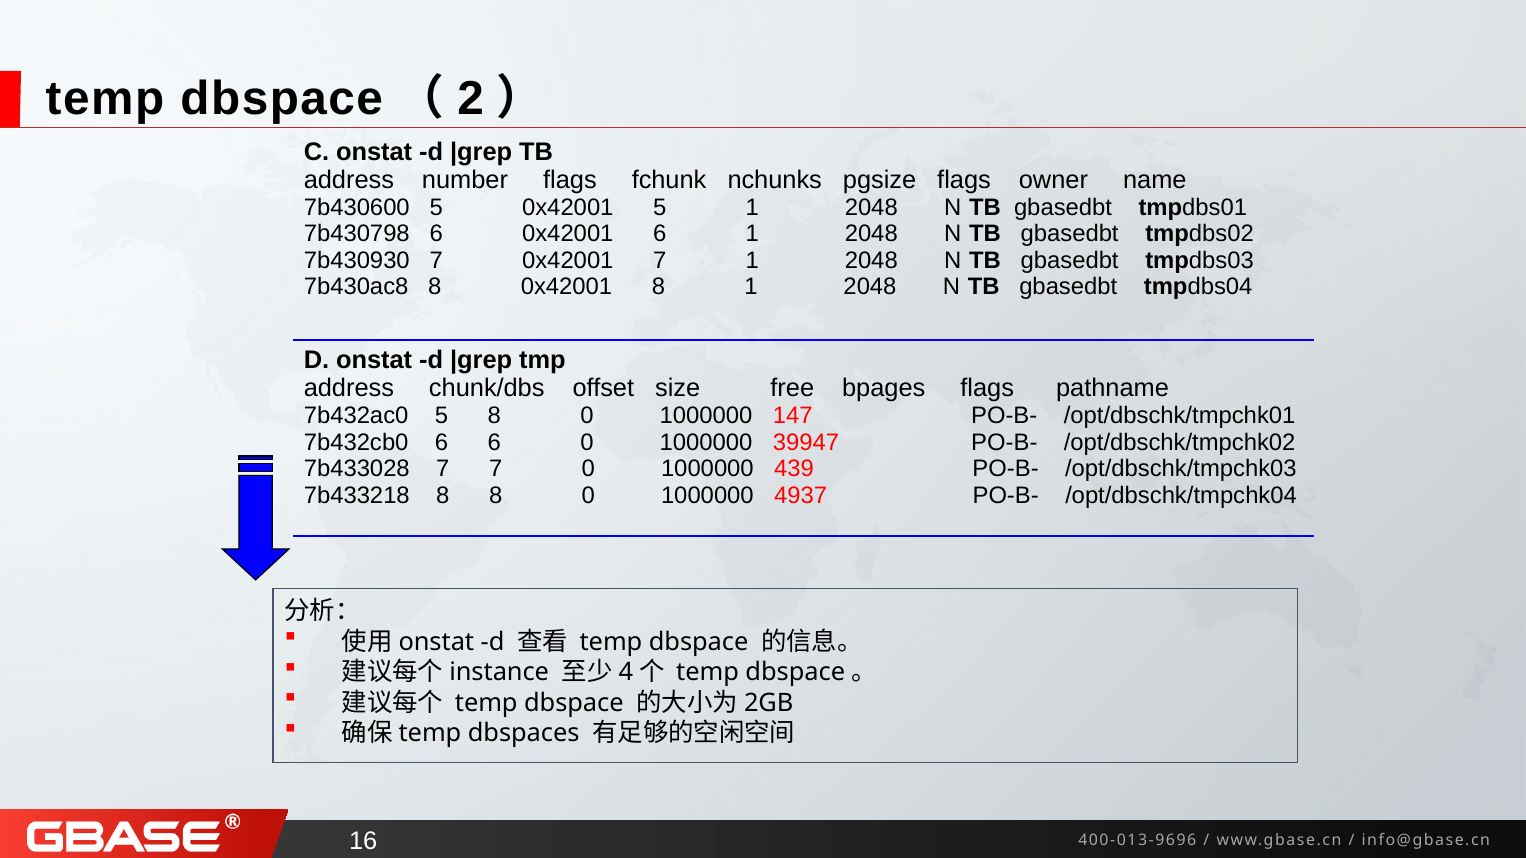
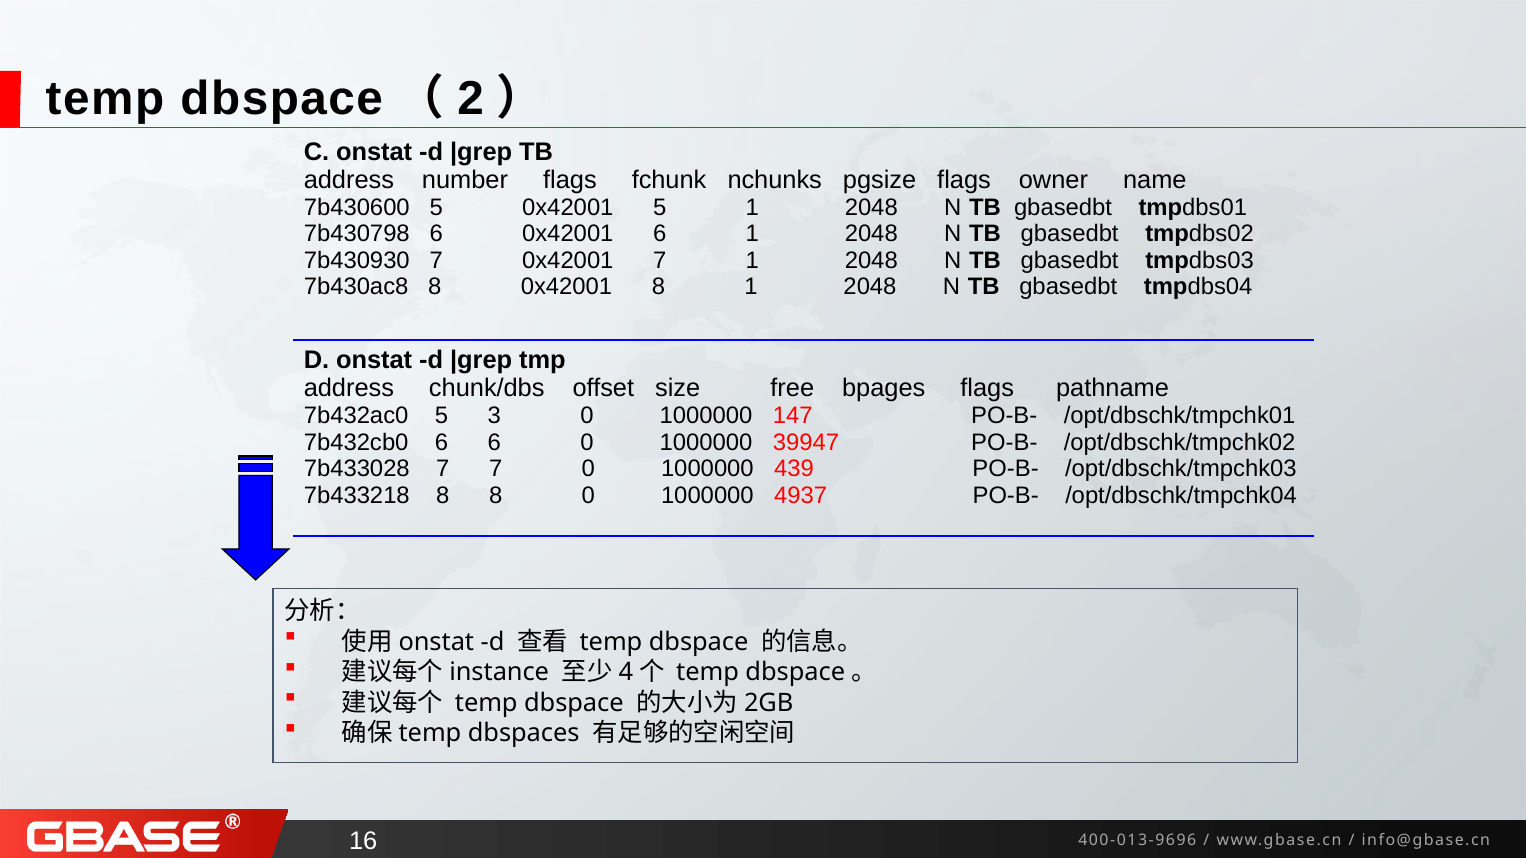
5 8: 8 -> 3 (494, 416)
